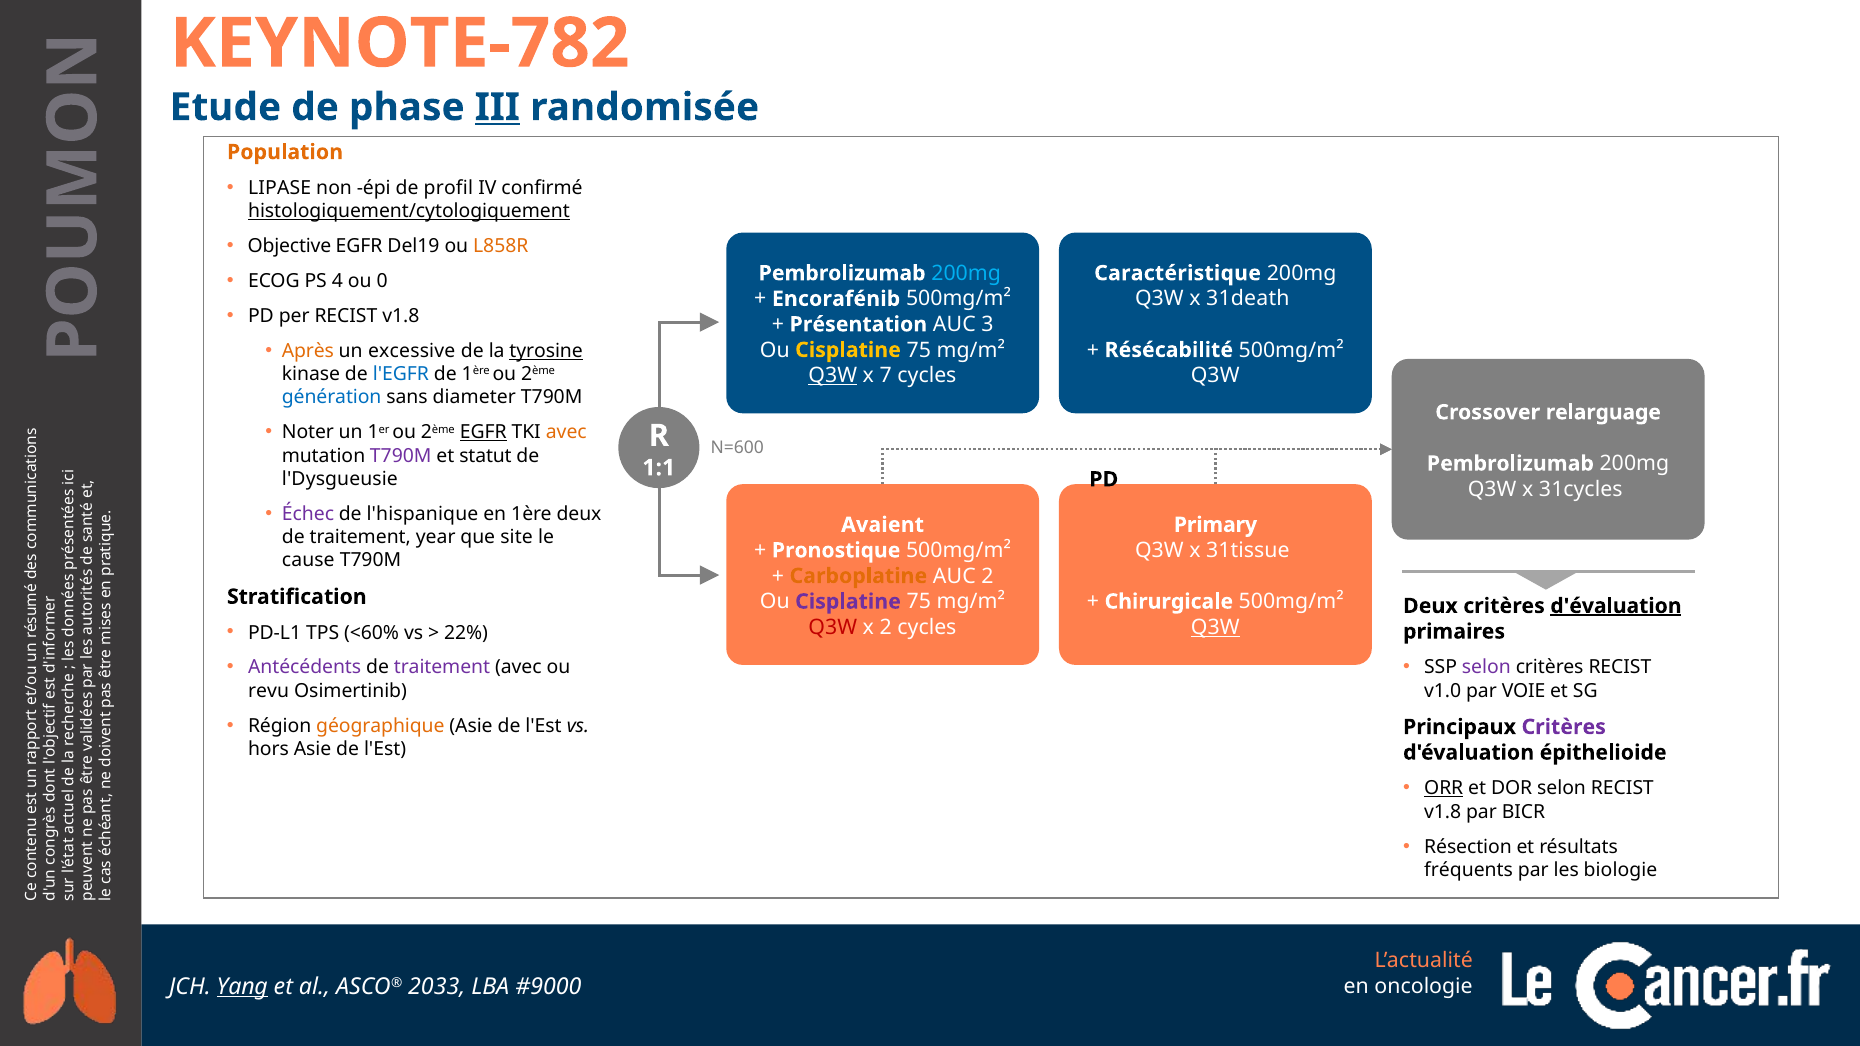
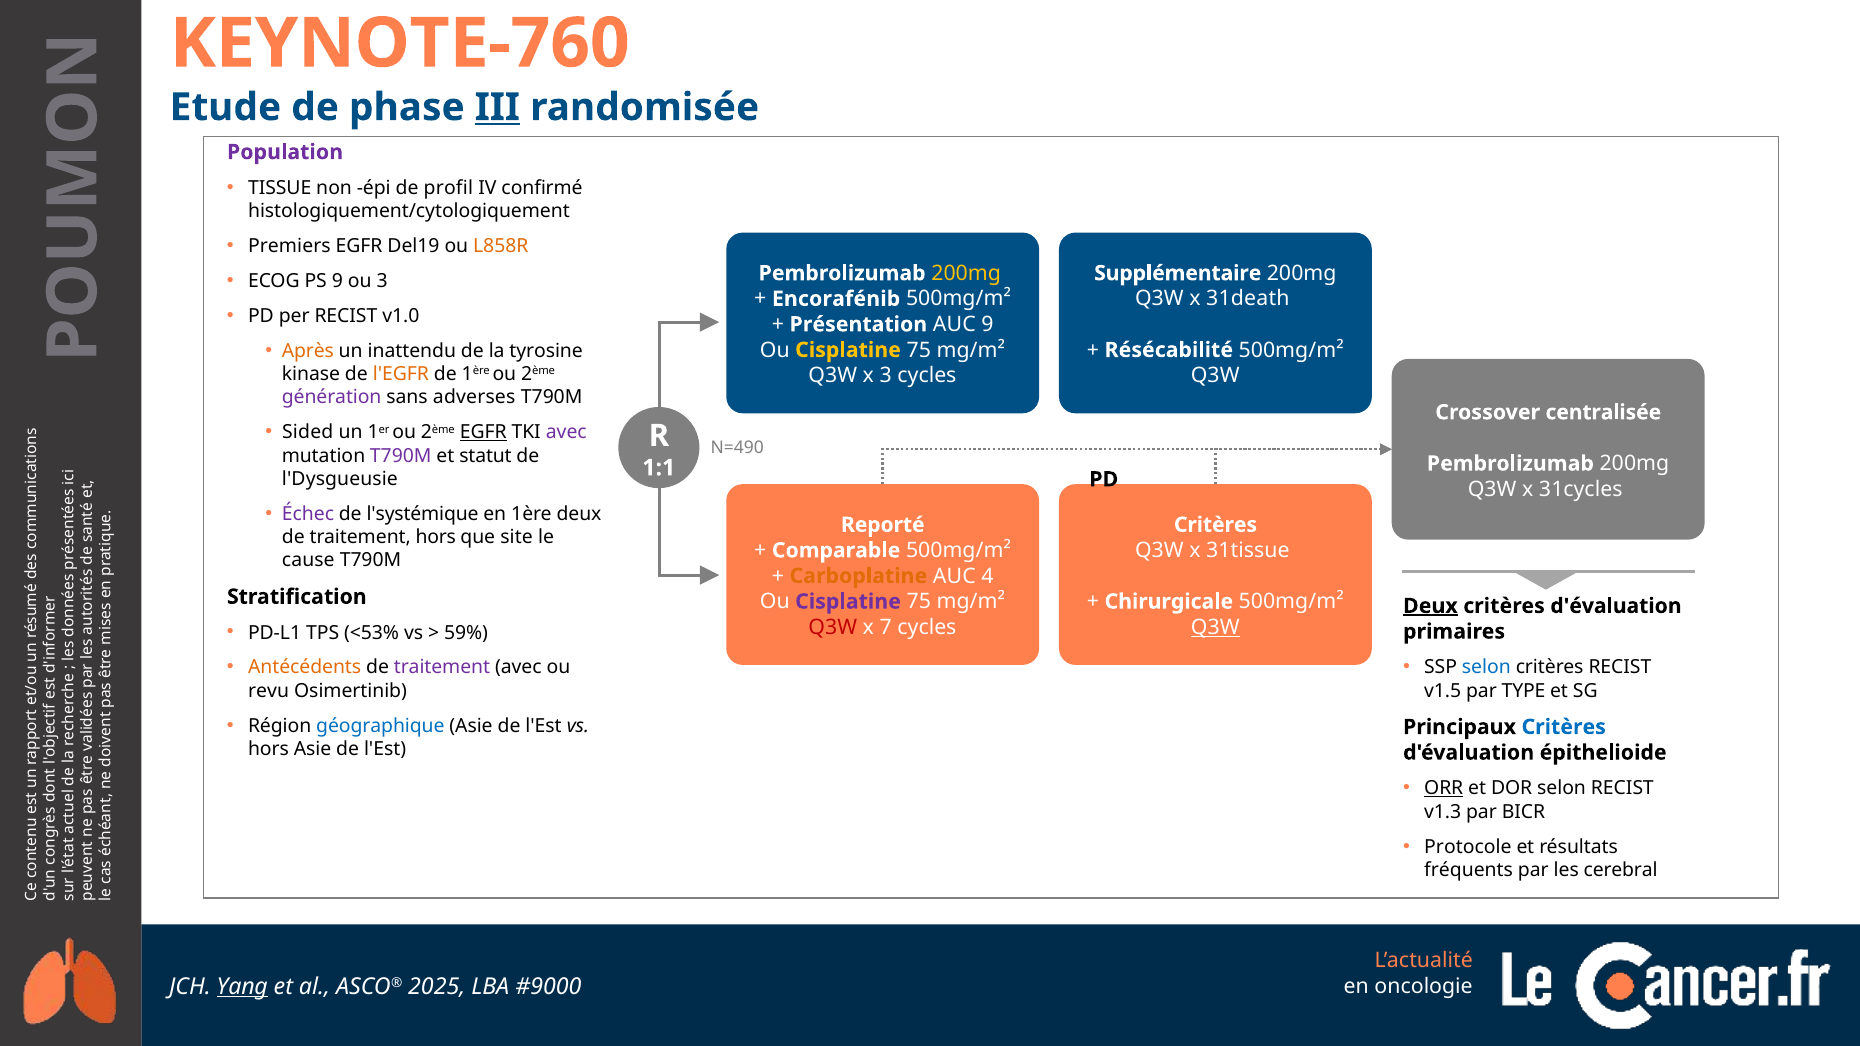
KEYNOTE-782: KEYNOTE-782 -> KEYNOTE-760 (400, 44)
Population colour: orange -> purple (285, 152)
LIPASE: LIPASE -> TISSUE (280, 188)
histologiquement/cytologiquement underline: present -> none (409, 211)
Objective: Objective -> Premiers (289, 246)
200mg colour: light blue -> yellow (966, 273)
Caractéristique: Caractéristique -> Supplémentaire (1178, 273)
PS 4: 4 -> 9 (338, 281)
ou 0: 0 -> 3 (382, 281)
per RECIST v1.8: v1.8 -> v1.0 (401, 316)
AUC 3: 3 -> 9 (987, 324)
excessive: excessive -> inattendu (412, 351)
tyrosine underline: present -> none (546, 351)
l'EGFR colour: blue -> orange (401, 374)
Q3W underline: present -> none (833, 376)
x 7: 7 -> 3 (886, 376)
génération colour: blue -> purple (332, 398)
diameter: diameter -> adverses (474, 398)
relarguage: relarguage -> centralisée (1603, 412)
Noter: Noter -> Sided (308, 433)
avec colour: orange -> purple (566, 433)
N=600: N=600 -> N=490 (737, 448)
l'hispanique: l'hispanique -> l'systémique (423, 514)
Avaient: Avaient -> Reporté (883, 525)
Primary: Primary -> Critères (1215, 525)
traitement year: year -> hors (436, 537)
Pronostique: Pronostique -> Comparable (836, 551)
AUC 2: 2 -> 4 (987, 576)
Deux underline: none -> present (1430, 606)
d'évaluation underline: present -> none (1616, 606)
x 2: 2 -> 7 (886, 627)
<60%: <60% -> <53% (372, 633)
22%: 22% -> 59% (466, 633)
selon colour: purple -> blue (1486, 668)
Antécédents colour: purple -> orange (305, 668)
v1.0: v1.0 -> v1.5 (1443, 691)
VOIE: VOIE -> TYPE (1524, 691)
géographique colour: orange -> blue (380, 726)
Critères colour: purple -> blue (1564, 727)
v1.8: v1.8 -> v1.3 (1443, 812)
Résection: Résection -> Protocole (1468, 847)
biologie: biologie -> cerebral (1621, 870)
2033: 2033 -> 2025 (437, 987)
